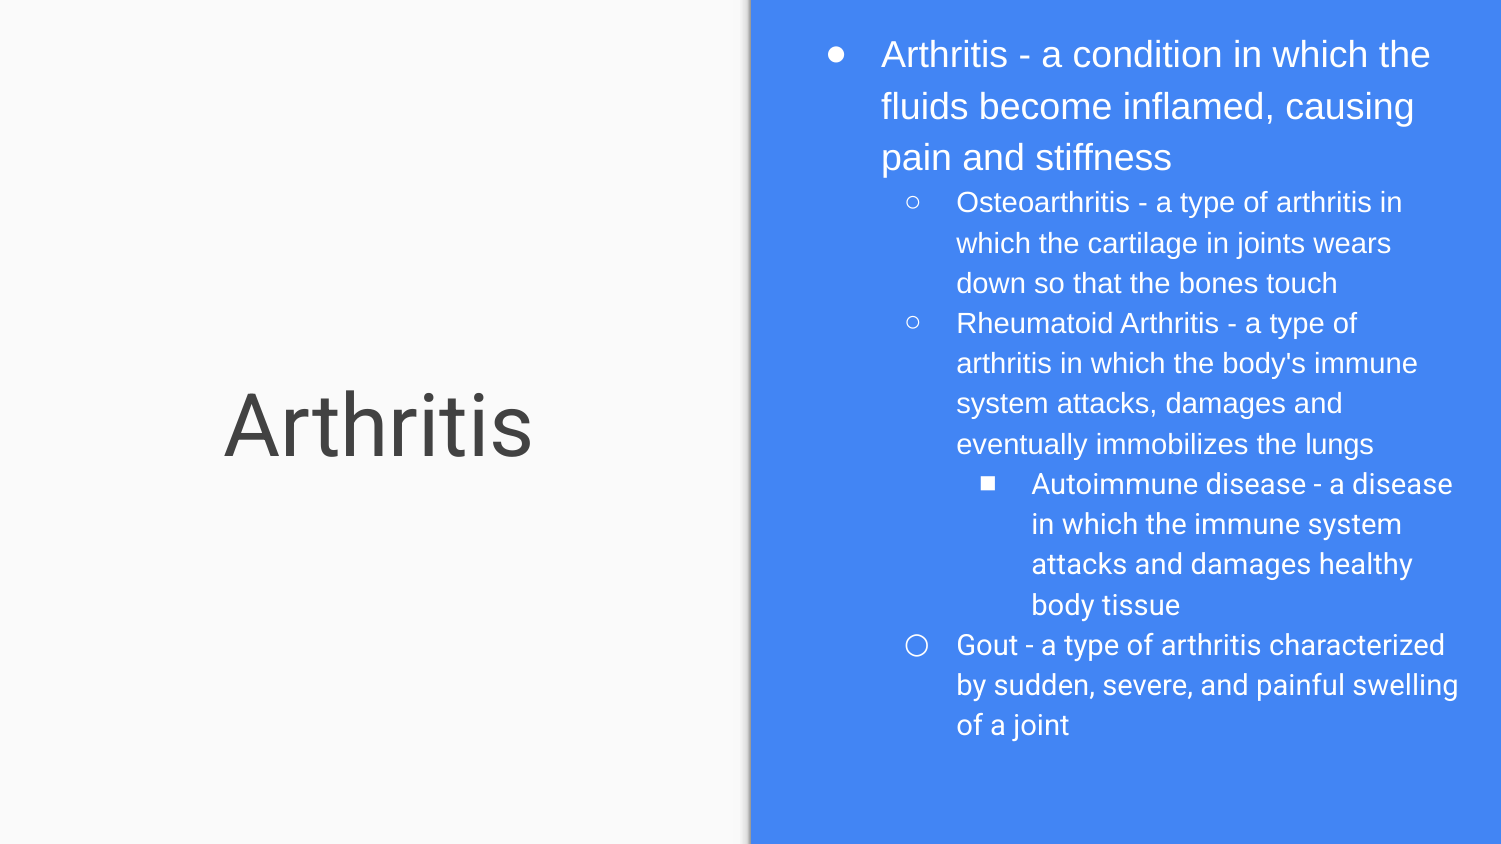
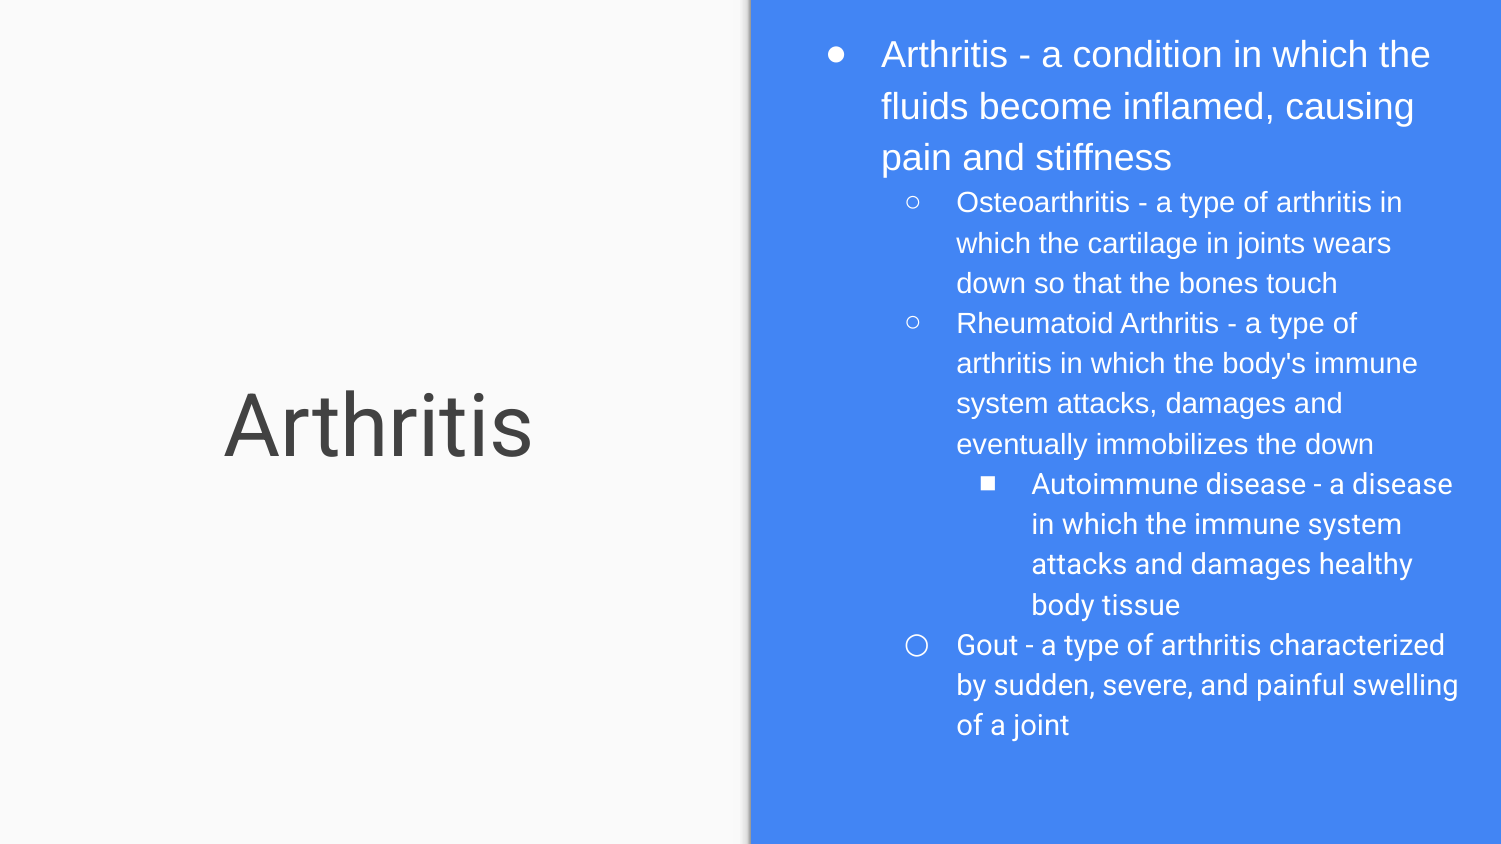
the lungs: lungs -> down (1340, 445)
